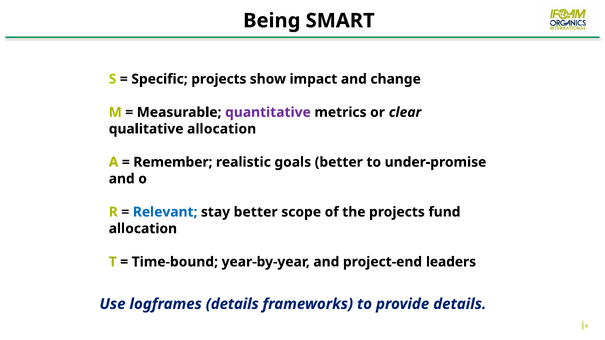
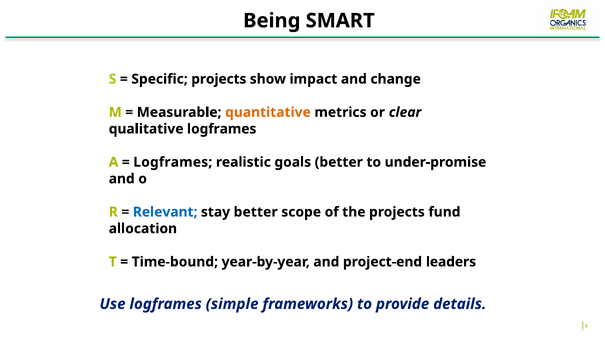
quantitative colour: purple -> orange (268, 112)
qualitative allocation: allocation -> logframes (222, 129)
Remember: Remember -> Logframes (173, 162)
logframes details: details -> simple (232, 304)
